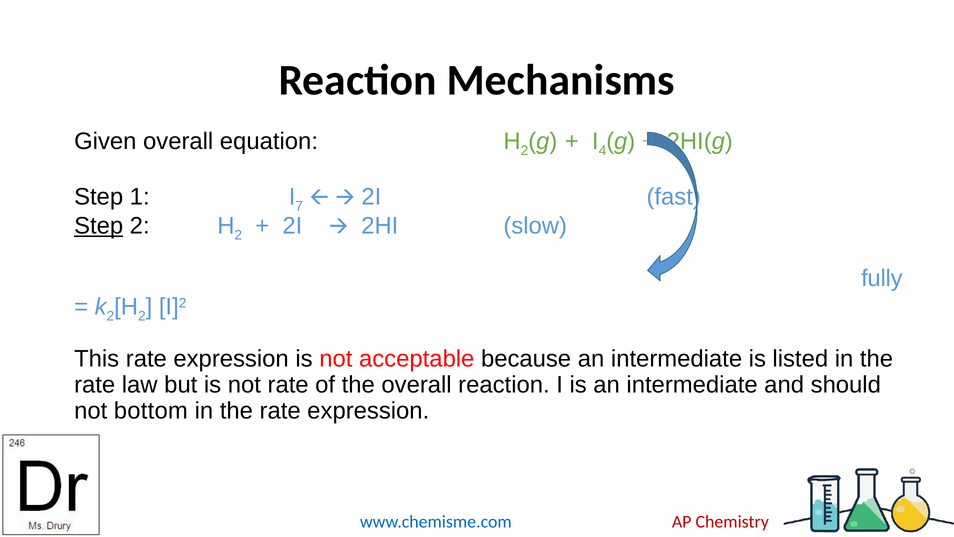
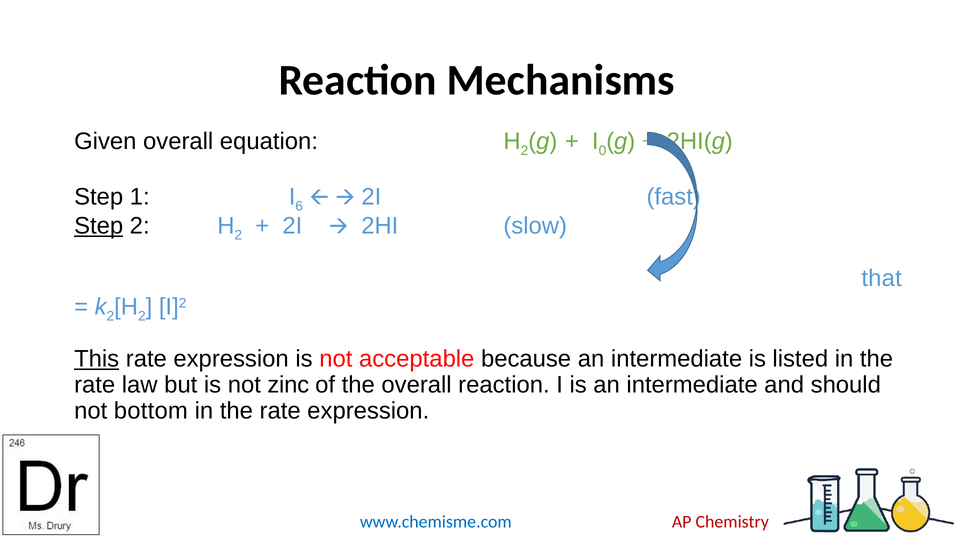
4: 4 -> 0 (602, 151)
7: 7 -> 6 (299, 206)
fully: fully -> that (882, 278)
This underline: none -> present (97, 359)
not rate: rate -> zinc (288, 385)
